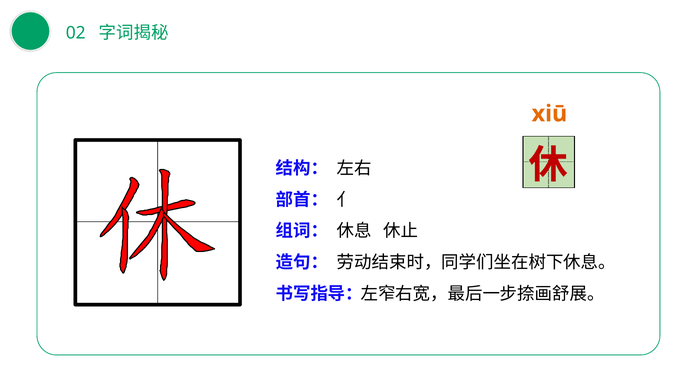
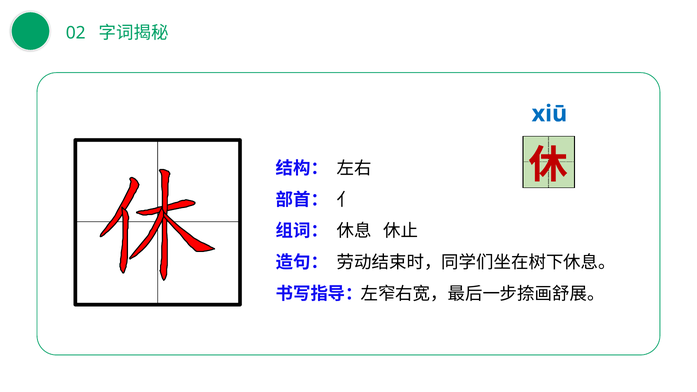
xiū colour: orange -> blue (549, 114)
